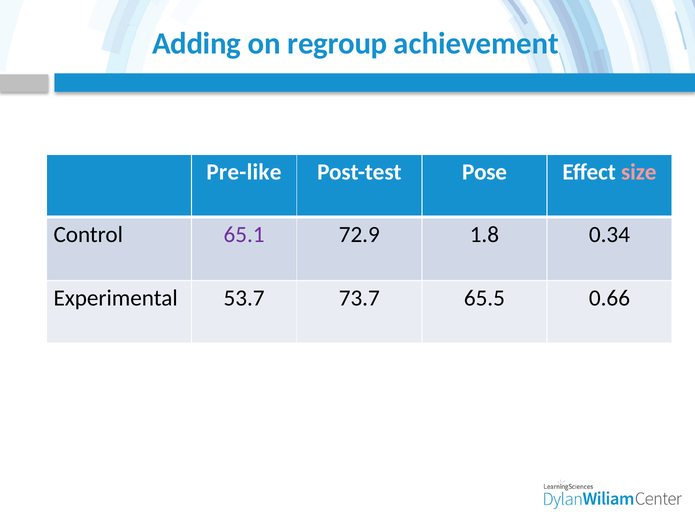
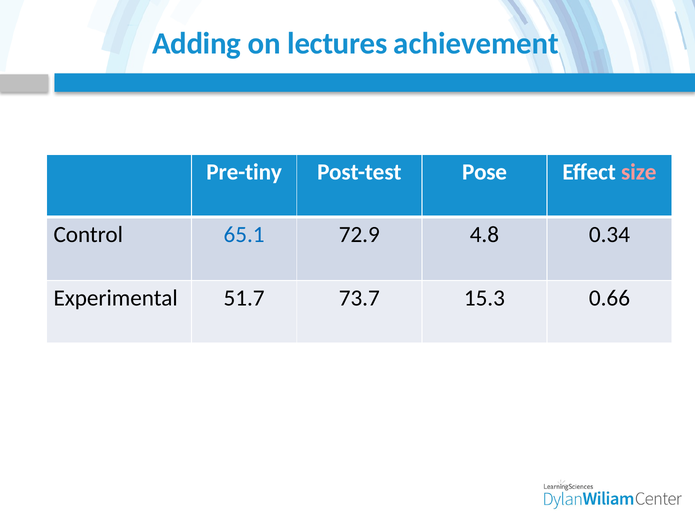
regroup: regroup -> lectures (337, 44)
Pre-like: Pre-like -> Pre-tiny (244, 172)
65.1 colour: purple -> blue (244, 235)
1.8: 1.8 -> 4.8 (484, 235)
53.7: 53.7 -> 51.7 (244, 298)
65.5: 65.5 -> 15.3 (484, 298)
